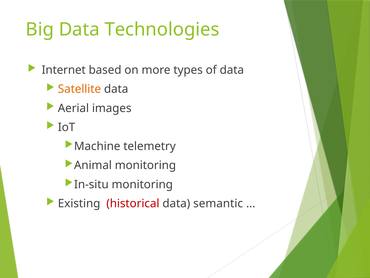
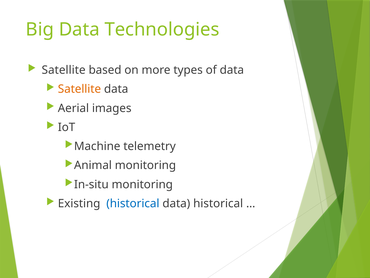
Internet: Internet -> Satellite (64, 70)
historical colour: red -> blue (133, 203)
data semantic: semantic -> historical (218, 203)
